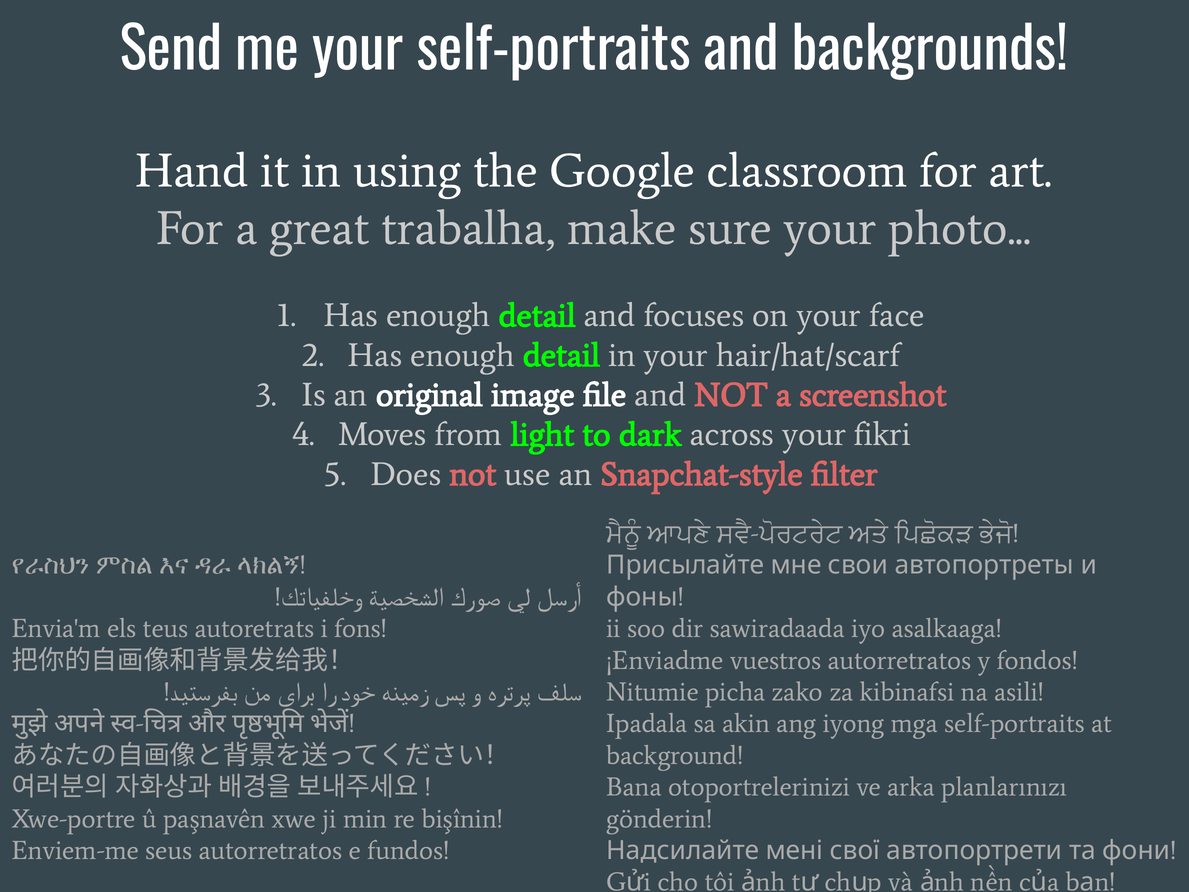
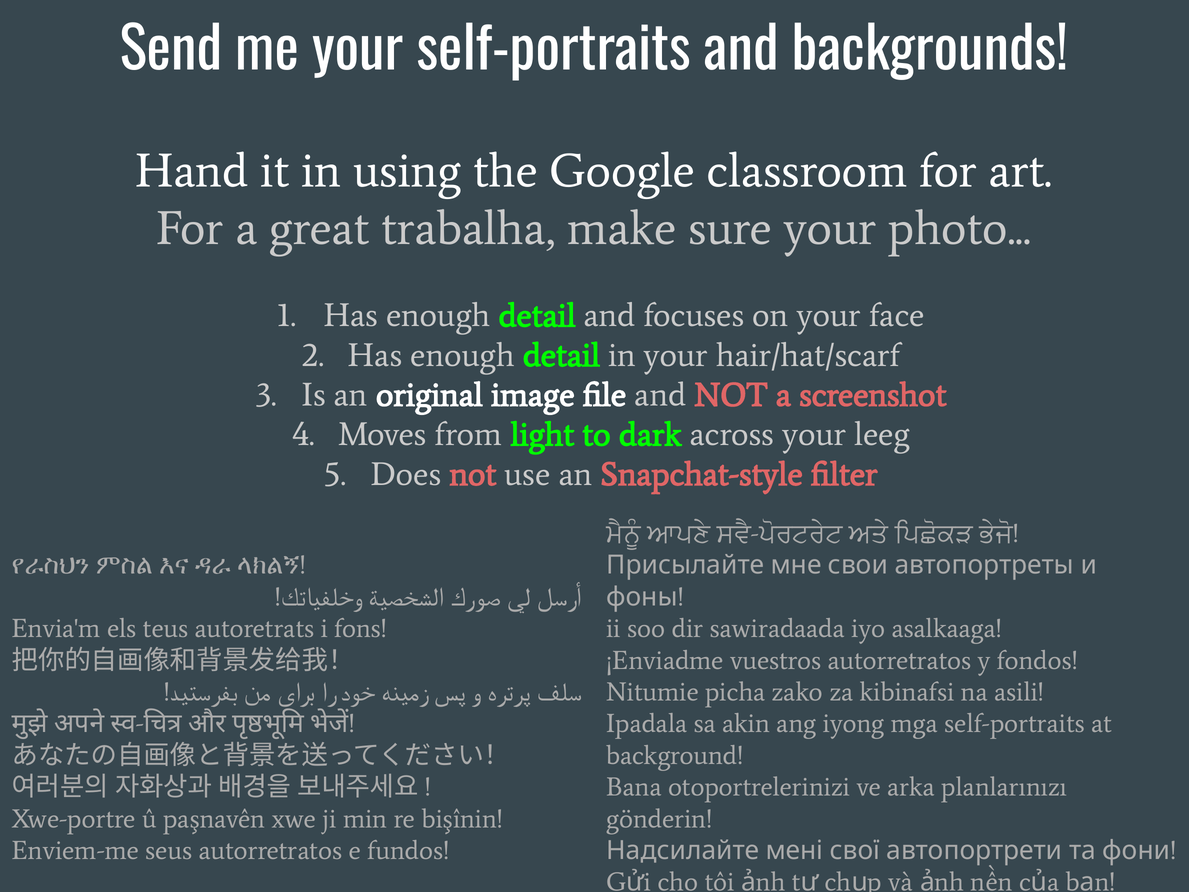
fikri: fikri -> leeg (882, 434)
